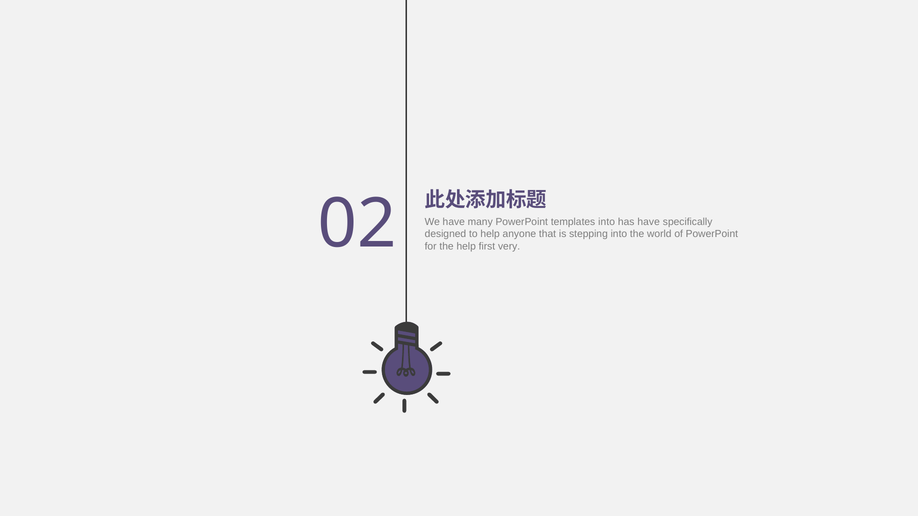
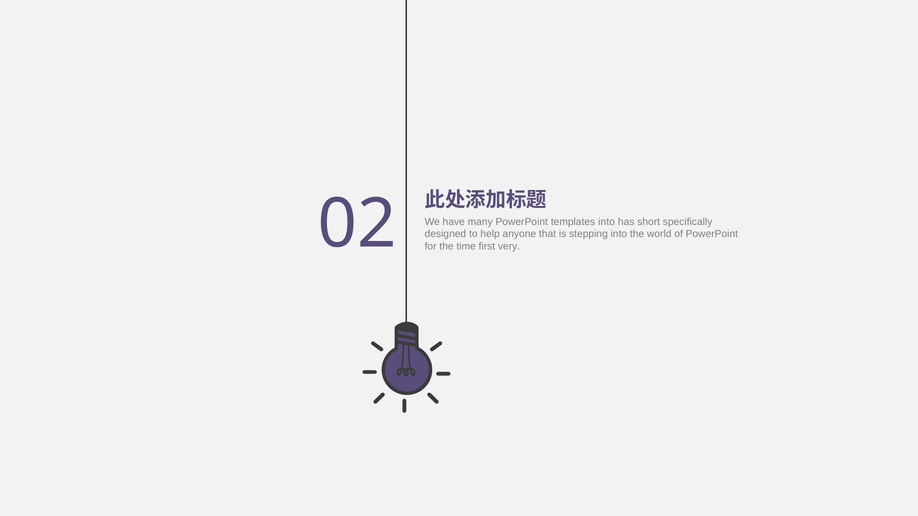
has have: have -> short (649, 222)
the help: help -> time (466, 246)
